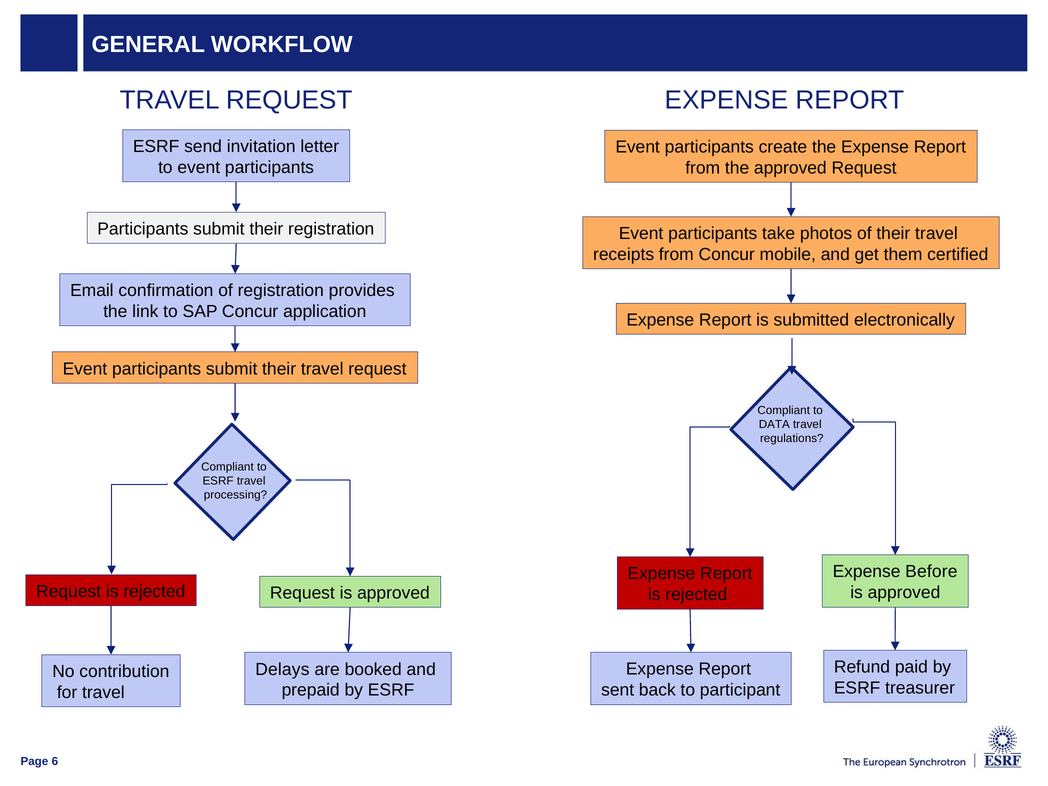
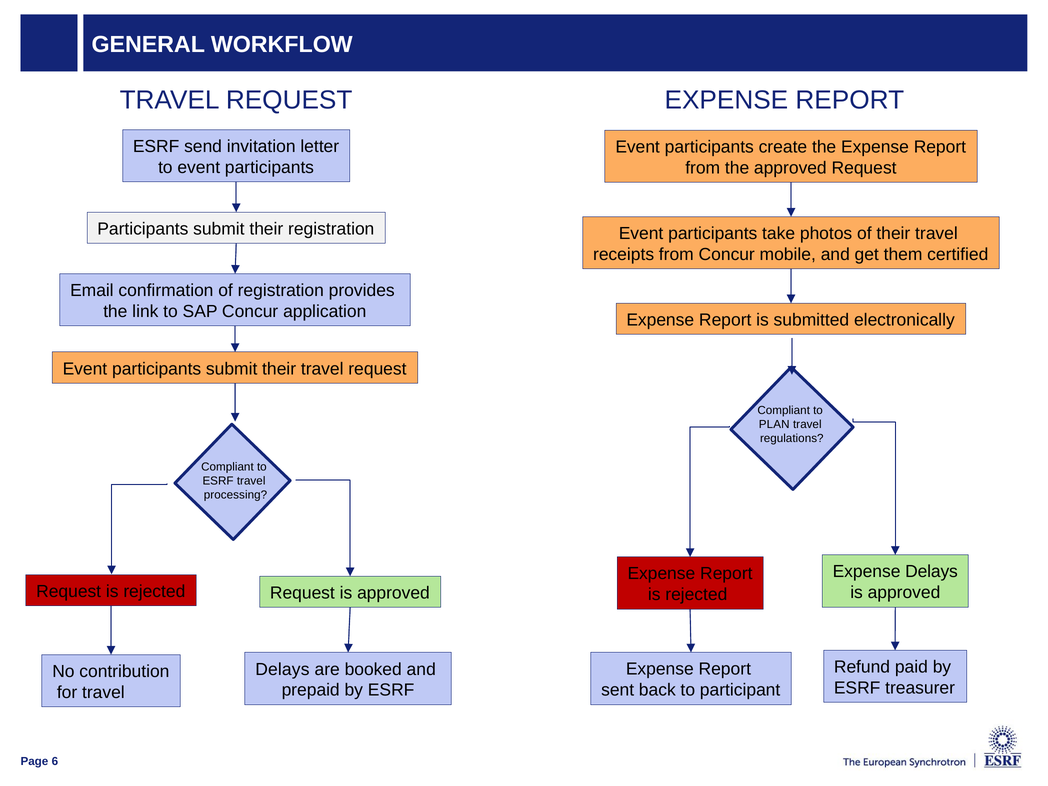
DATA: DATA -> PLAN (774, 424)
Expense Before: Before -> Delays (932, 572)
